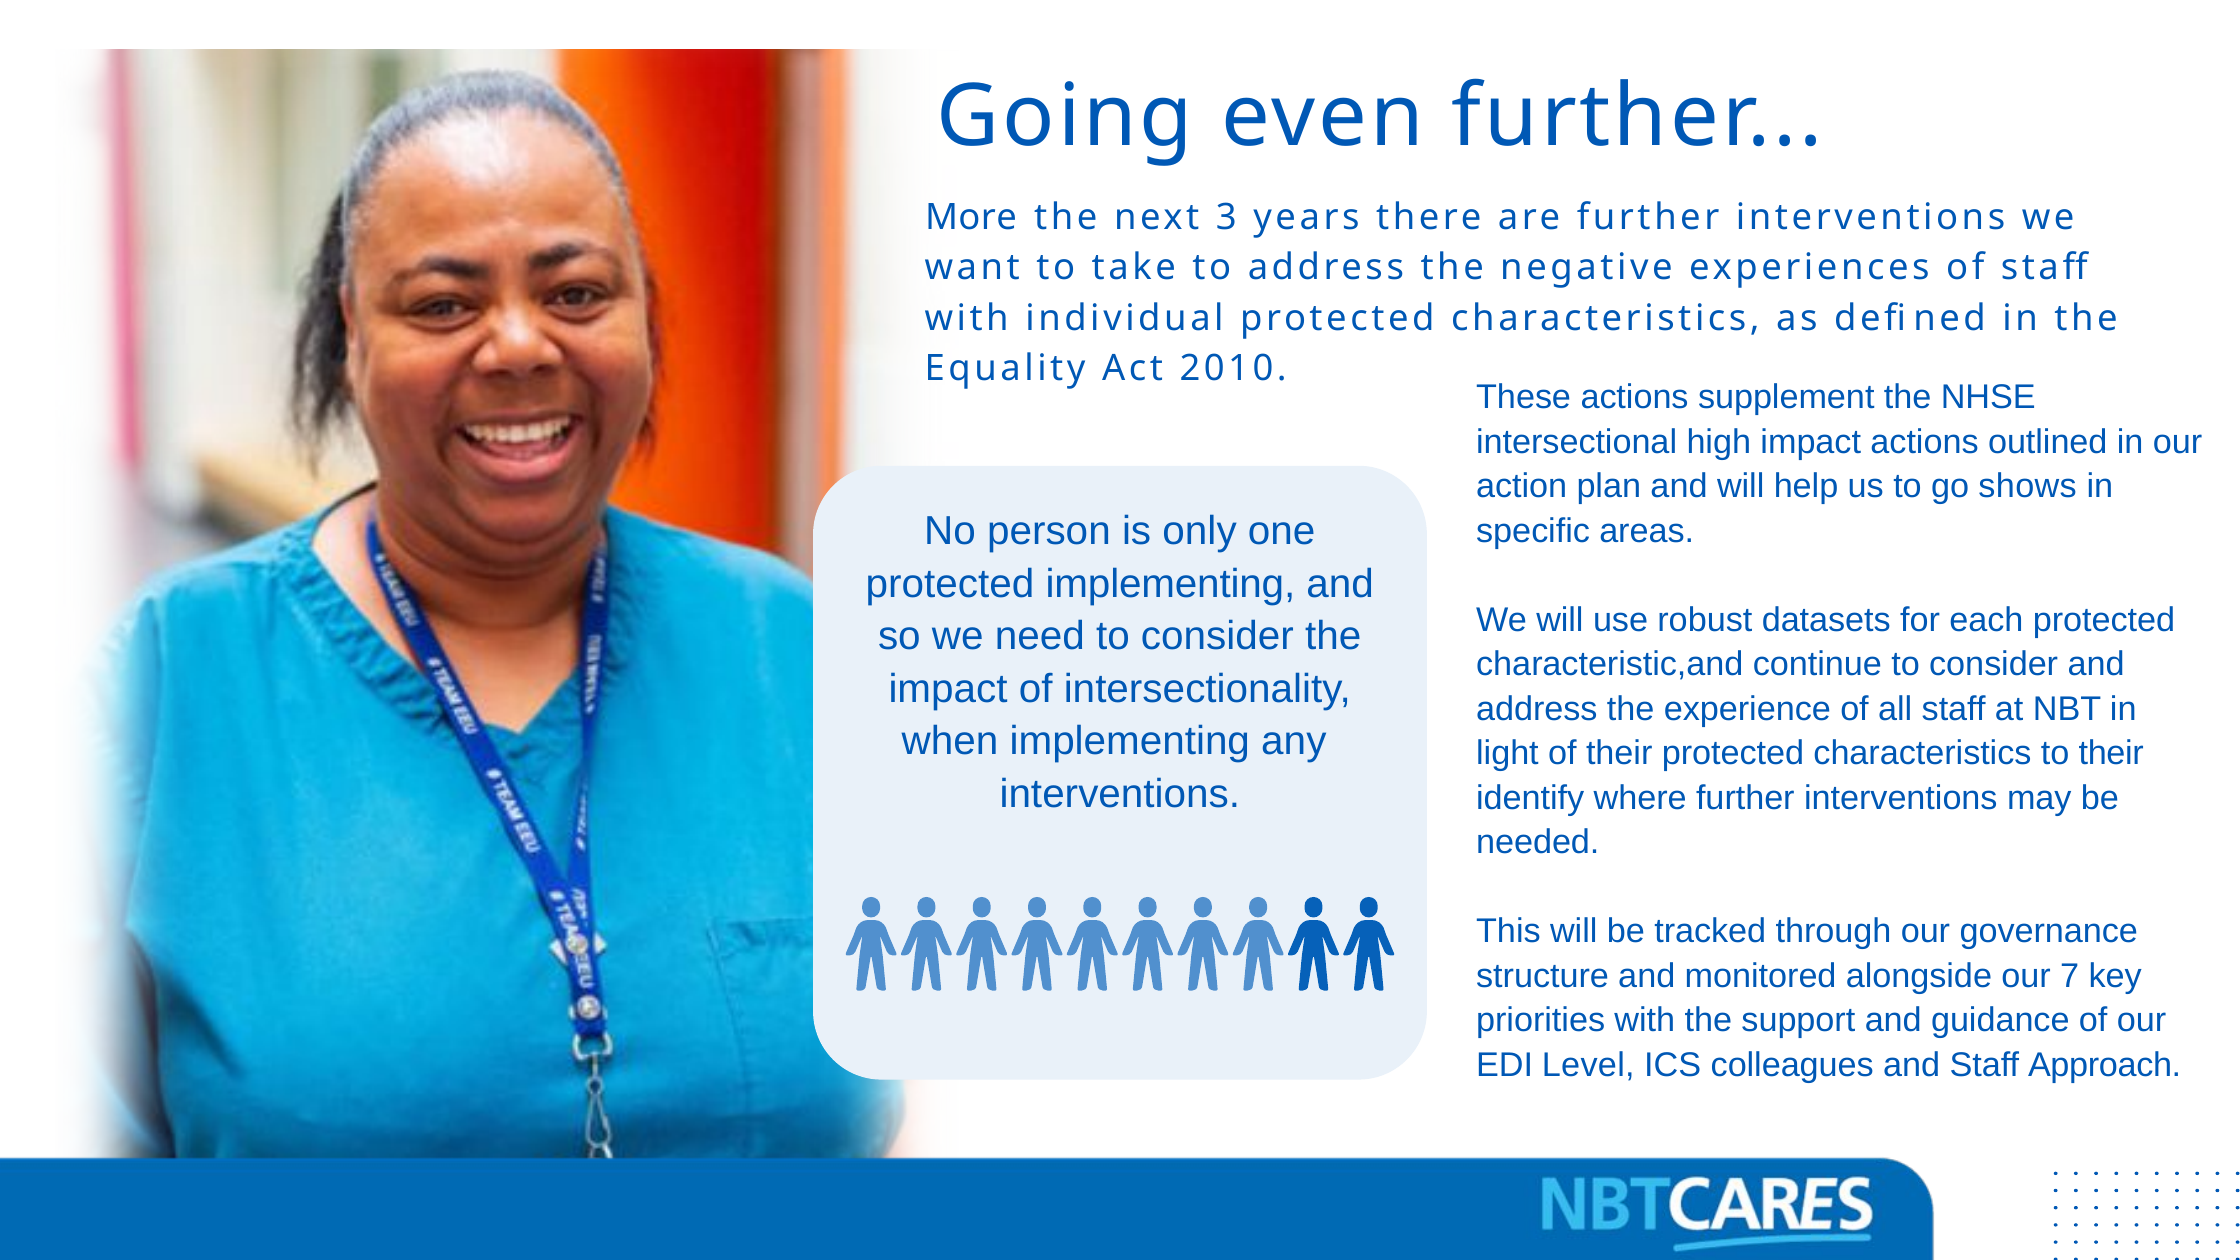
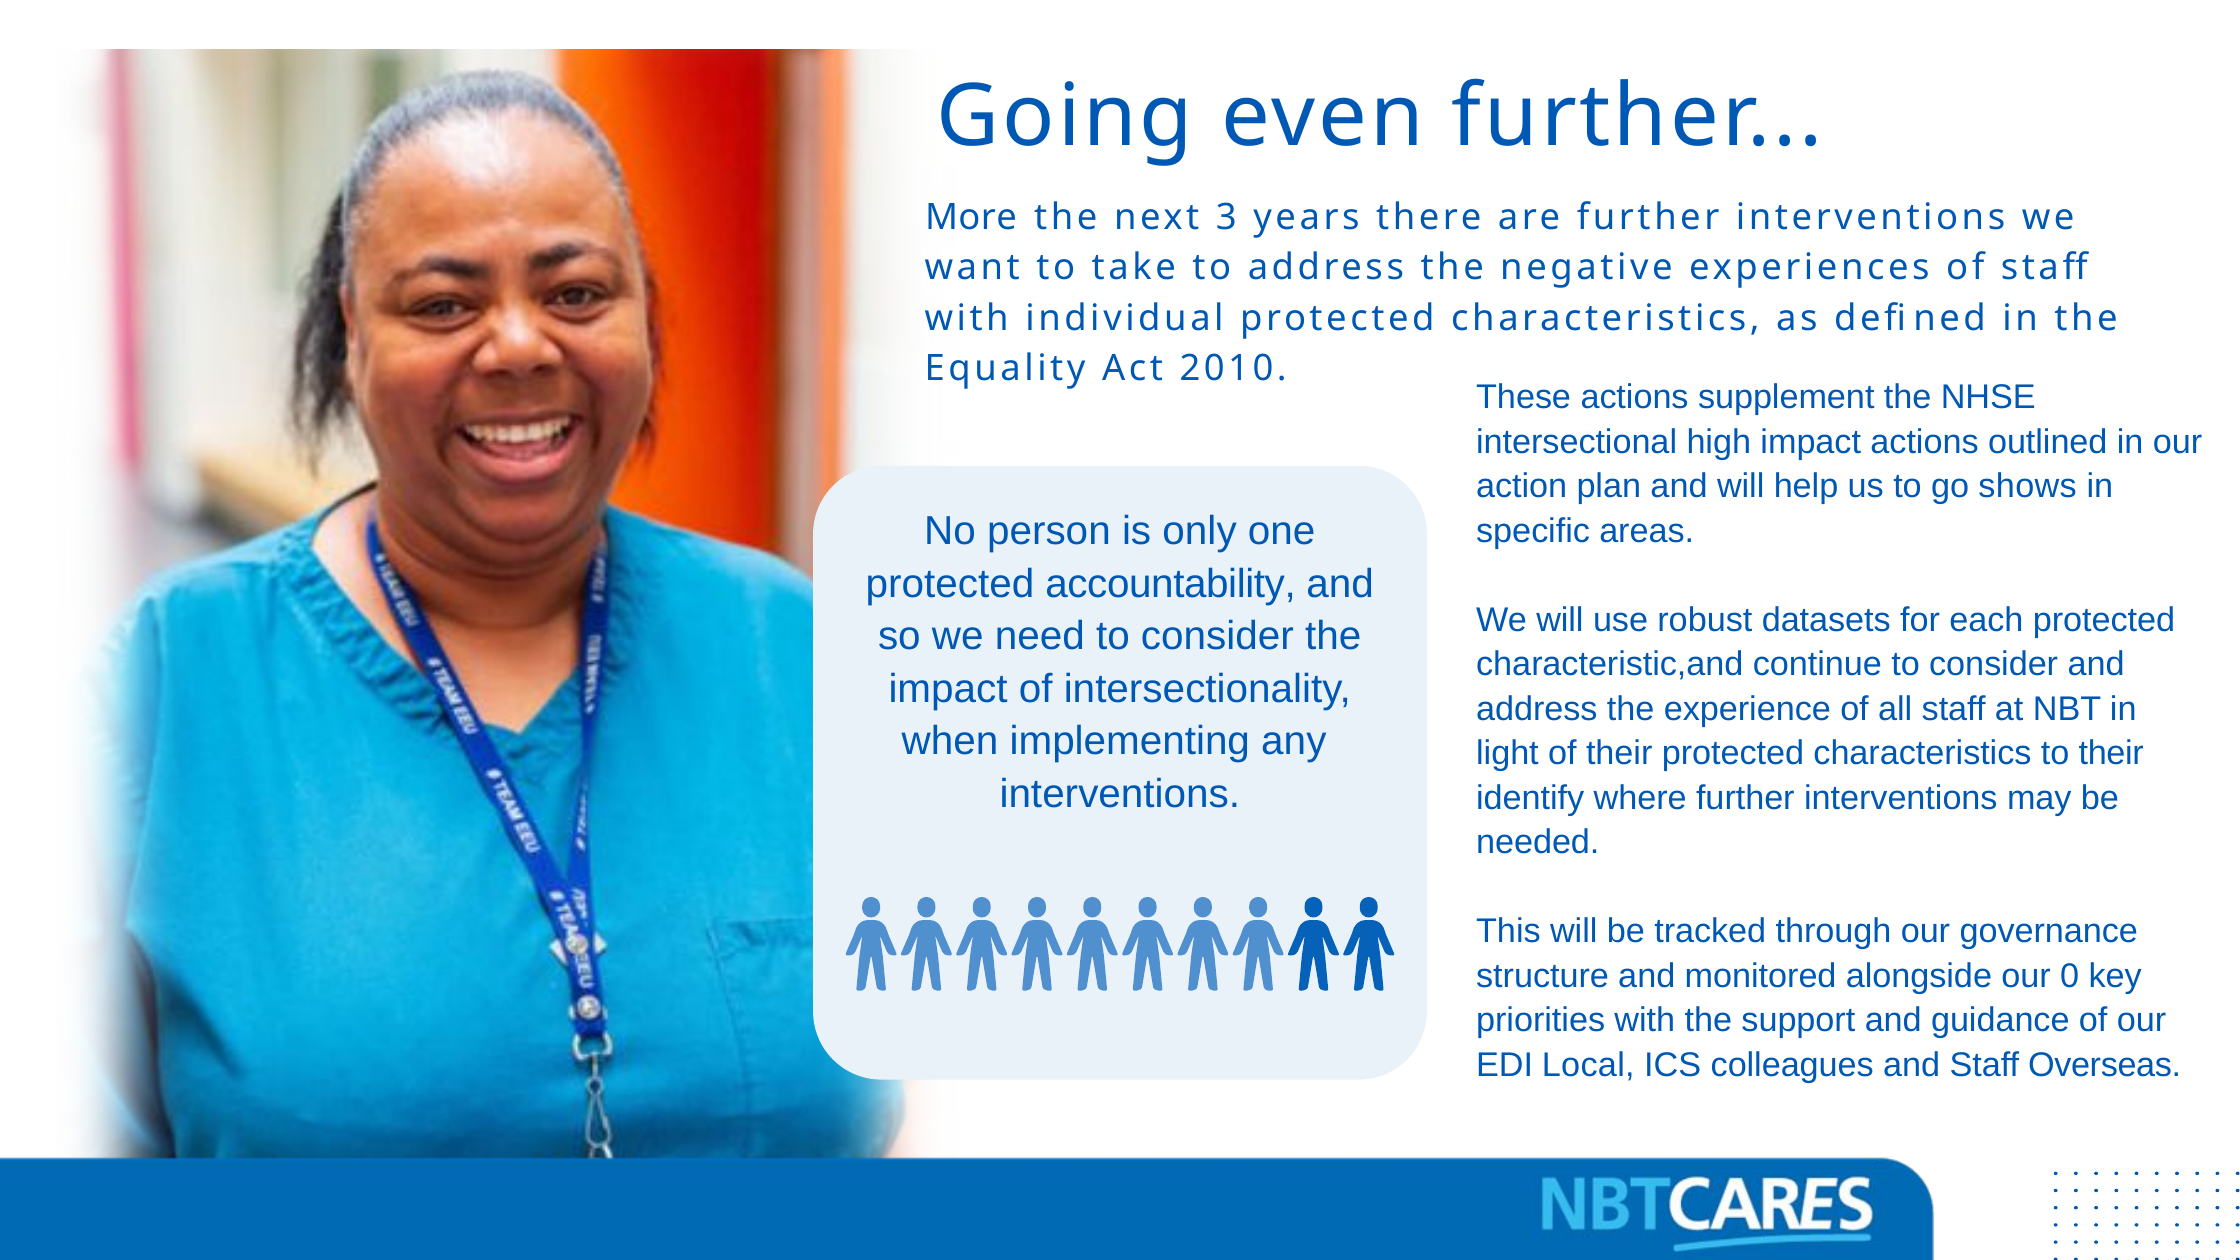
protected implementing: implementing -> accountability (1171, 584)
7: 7 -> 0 (2070, 976)
Level: Level -> Local (1588, 1065)
Approach: Approach -> Overseas (2105, 1065)
